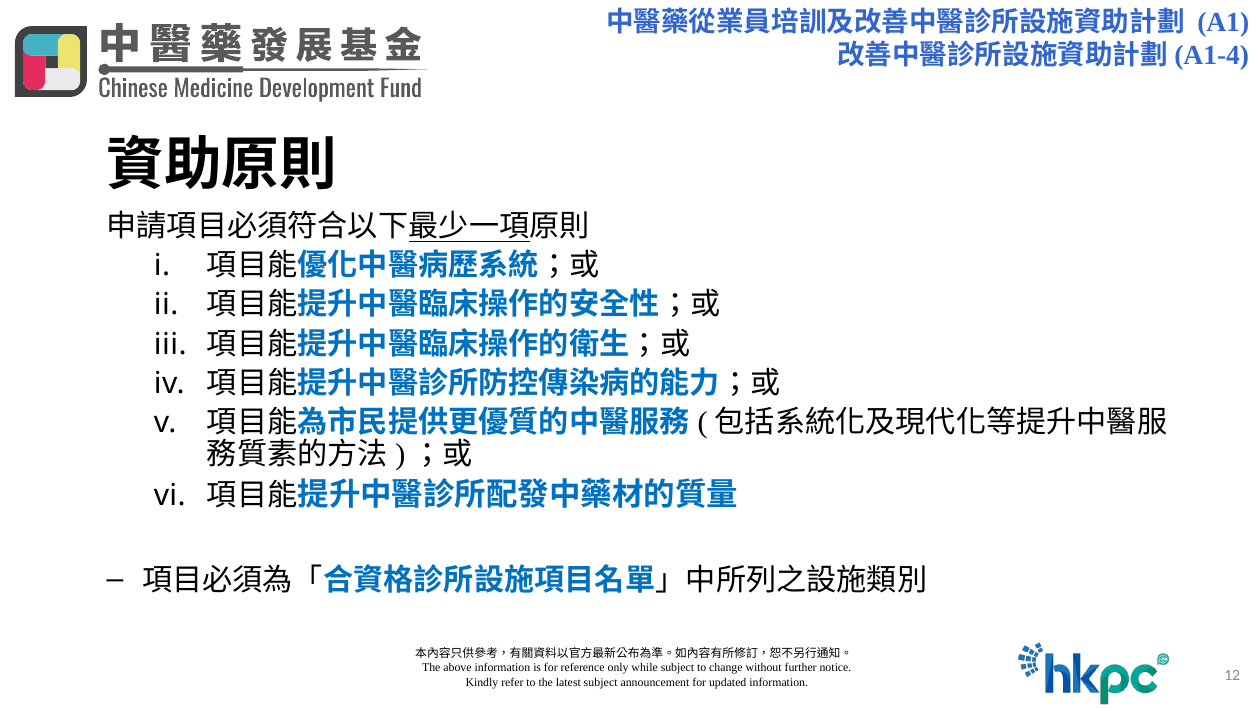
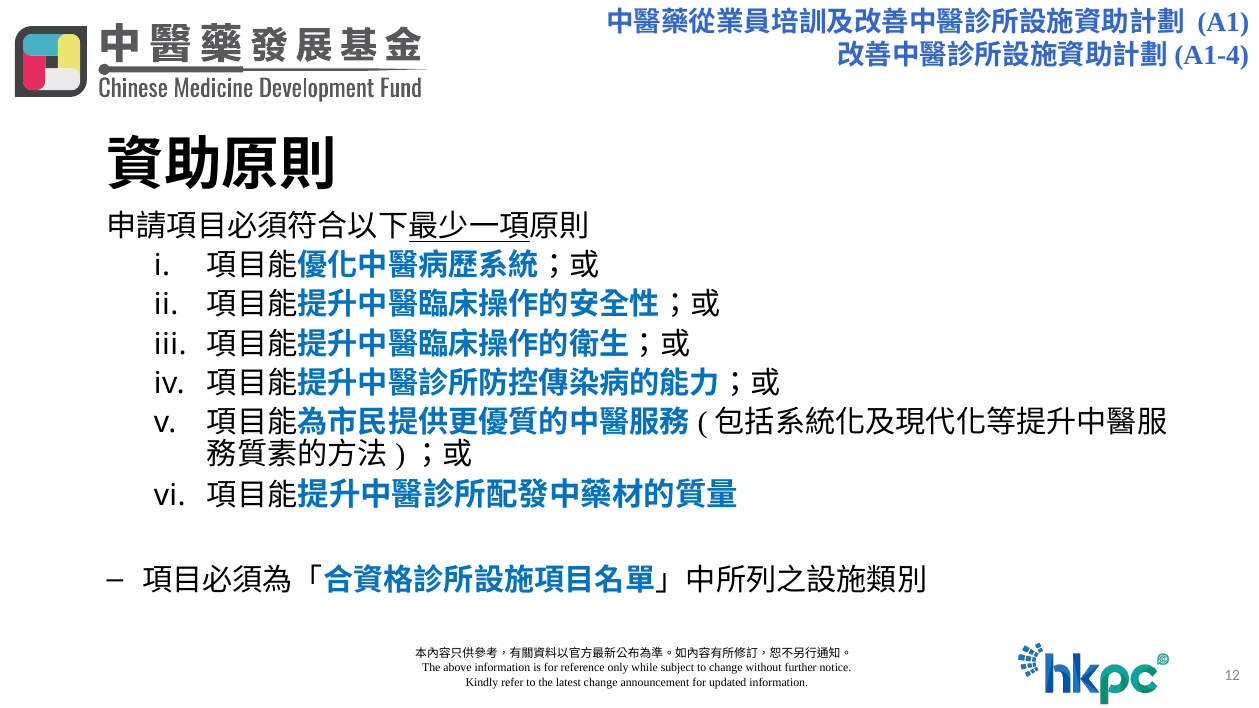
latest subject: subject -> change (601, 682)
